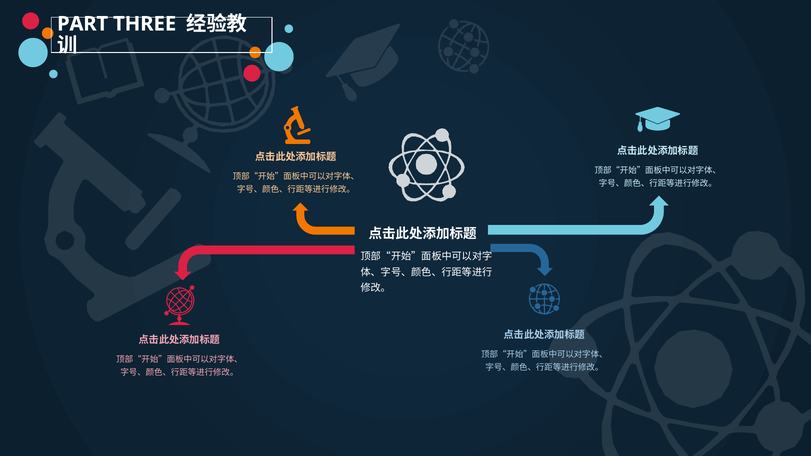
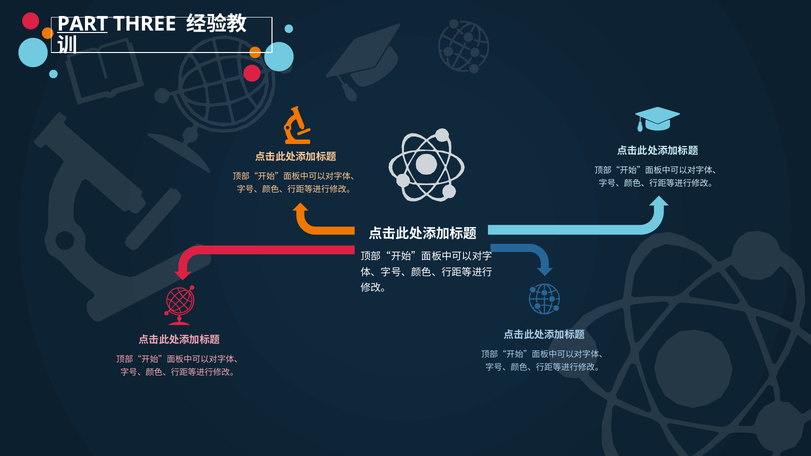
PART underline: none -> present (83, 24)
